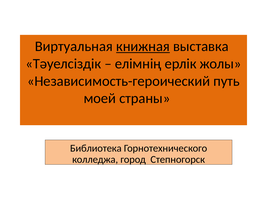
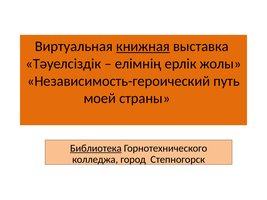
Библиотека underline: none -> present (96, 148)
